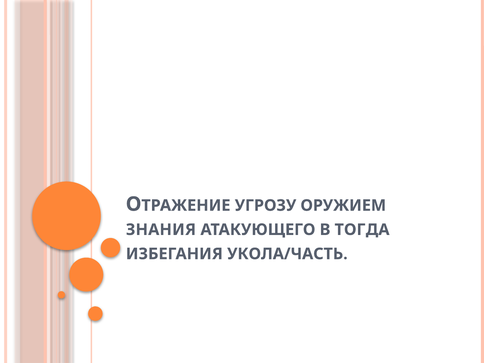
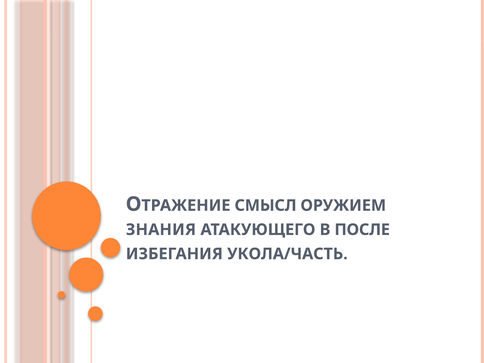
УГРОЗУ: УГРОЗУ -> СМЫСЛ (266, 205)
ТОГДА: ТОГДА -> ПОСЛЕ (362, 230)
